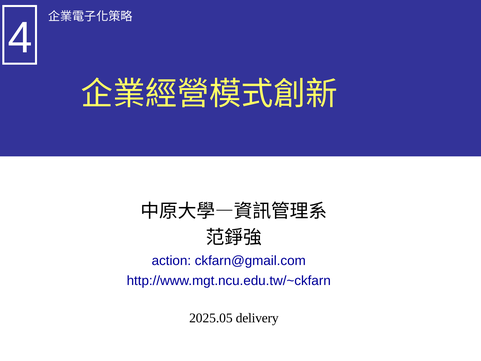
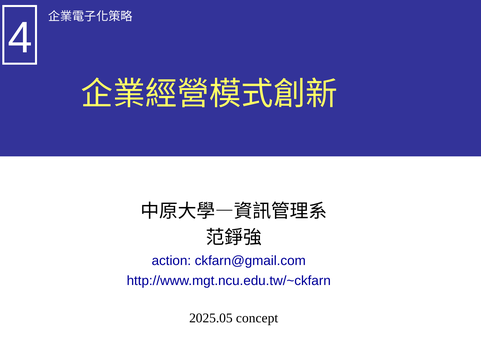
delivery: delivery -> concept (257, 318)
